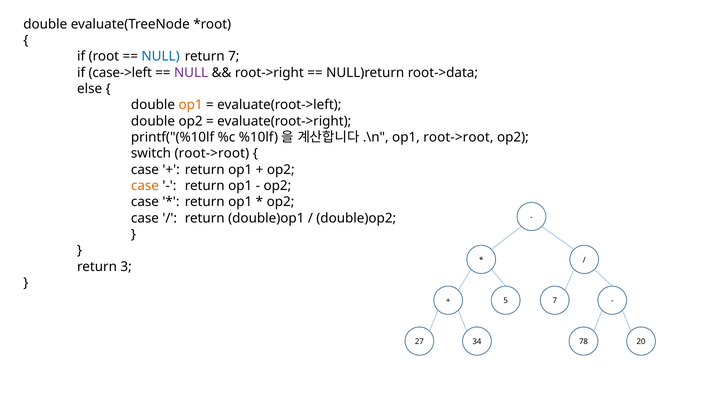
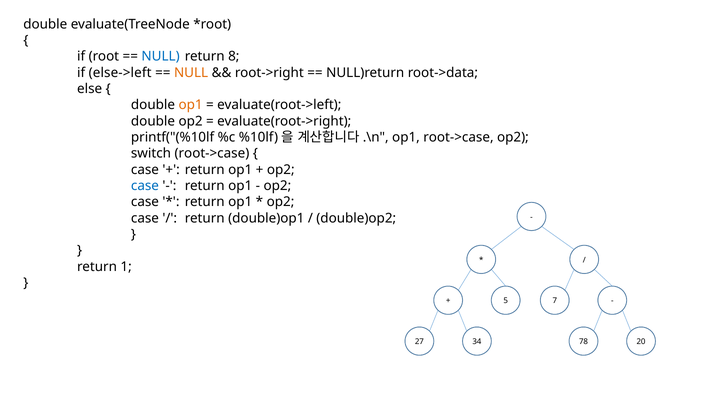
return 7: 7 -> 8 (234, 57)
case->left: case->left -> else->left (120, 73)
NULL colour: purple -> orange (191, 73)
op1 root->root: root->root -> root->case (458, 137)
switch root->root: root->root -> root->case (212, 153)
case colour: orange -> blue (145, 186)
3: 3 -> 1 (126, 267)
